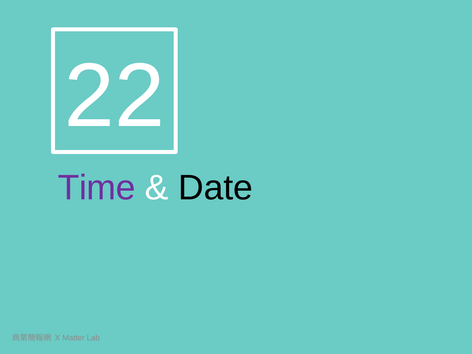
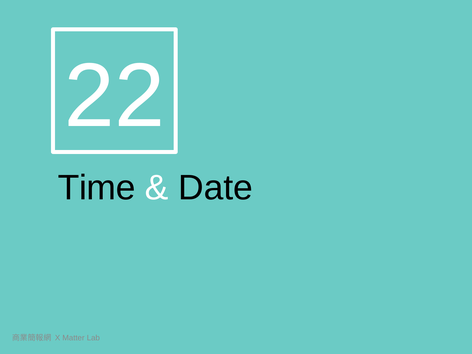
Time colour: purple -> black (97, 188)
